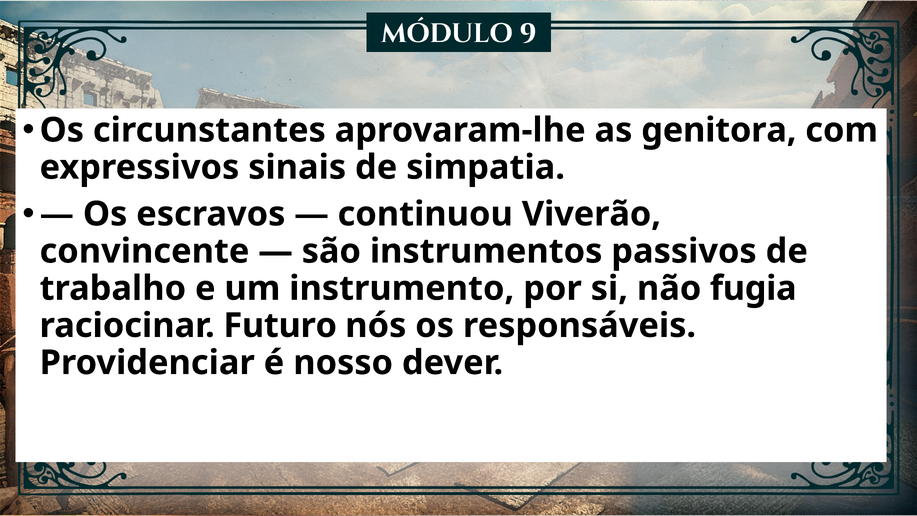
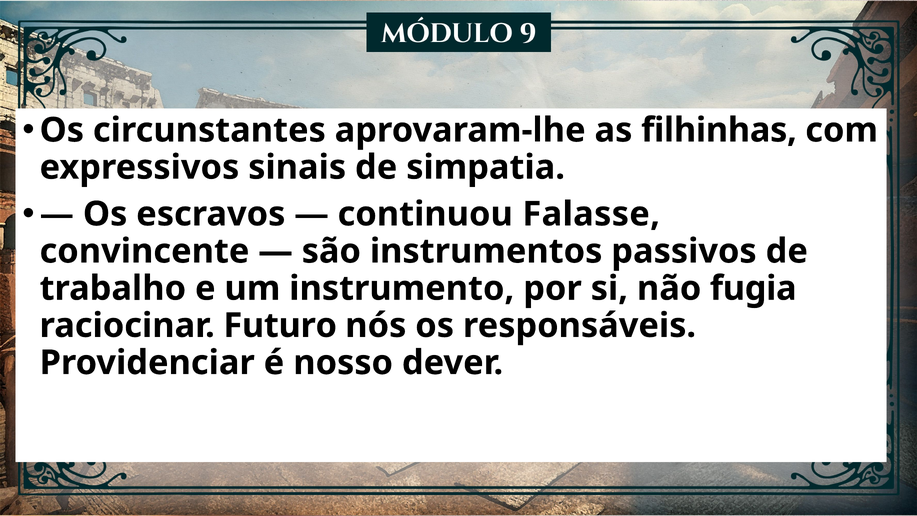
genitora: genitora -> filhinhas (719, 130)
Viverão: Viverão -> Falasse (591, 214)
